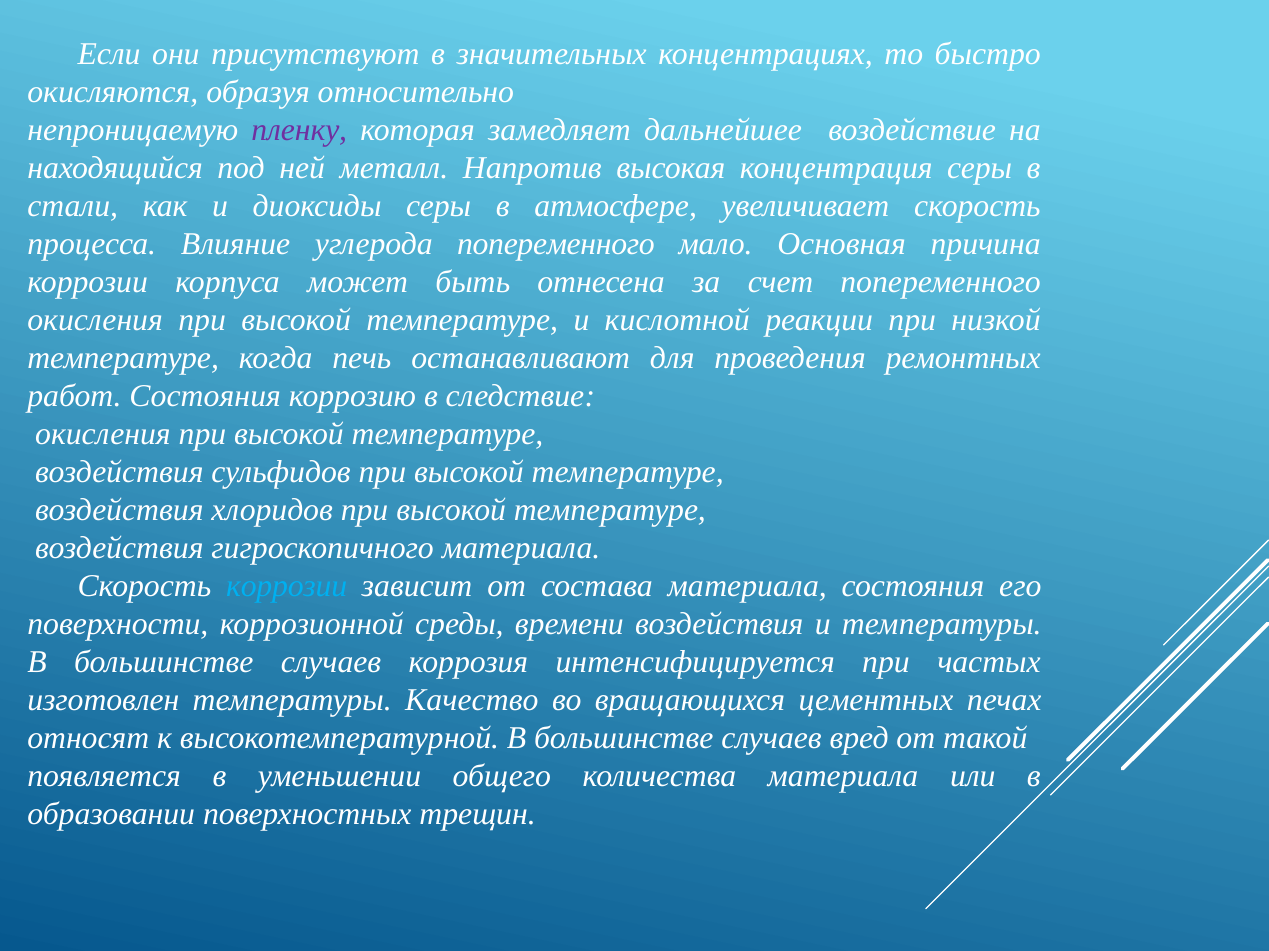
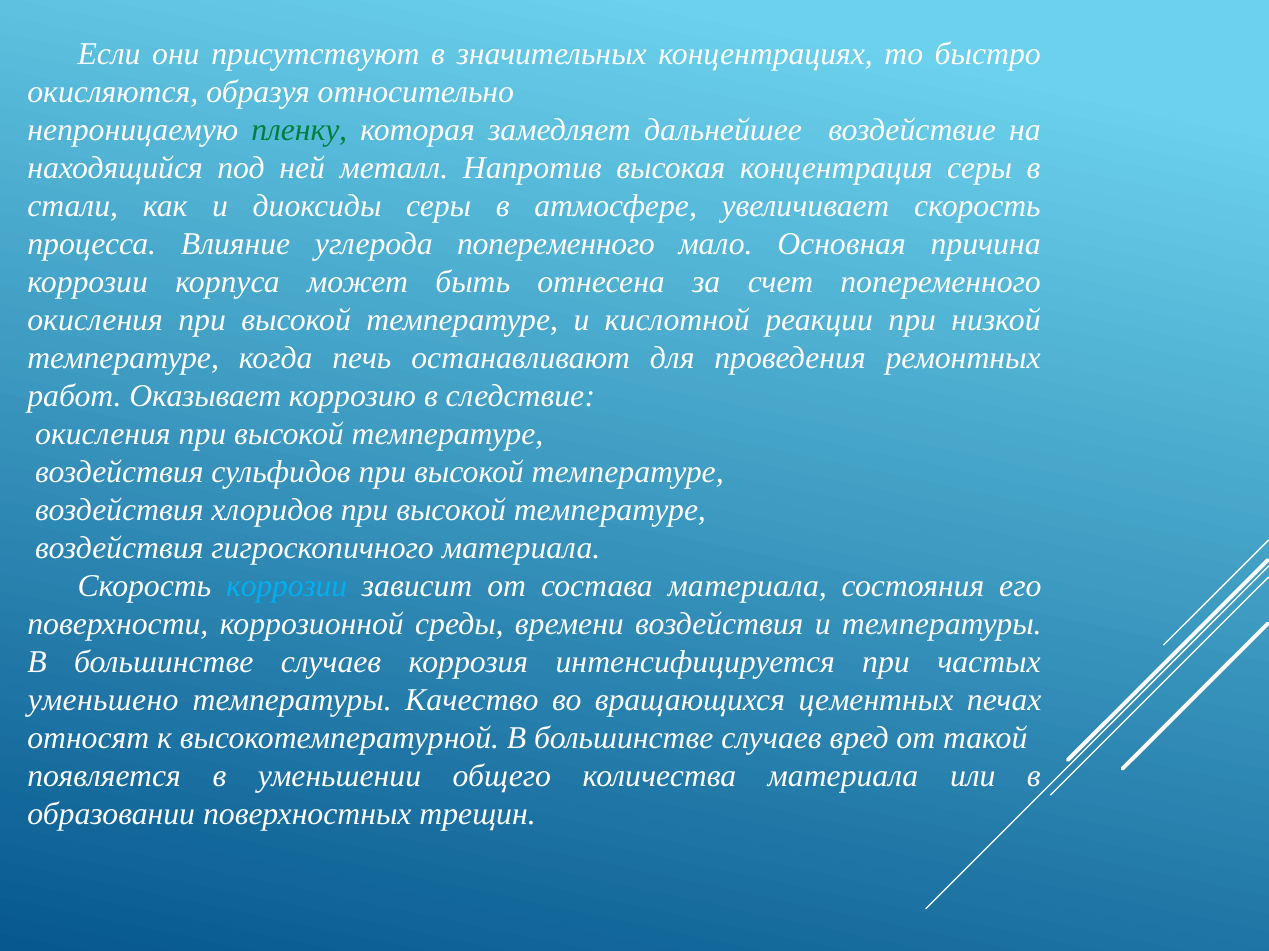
пленку colour: purple -> green (299, 130)
работ Состояния: Состояния -> Оказывает (205, 396)
изготовлен: изготовлен -> уменьшено (103, 701)
